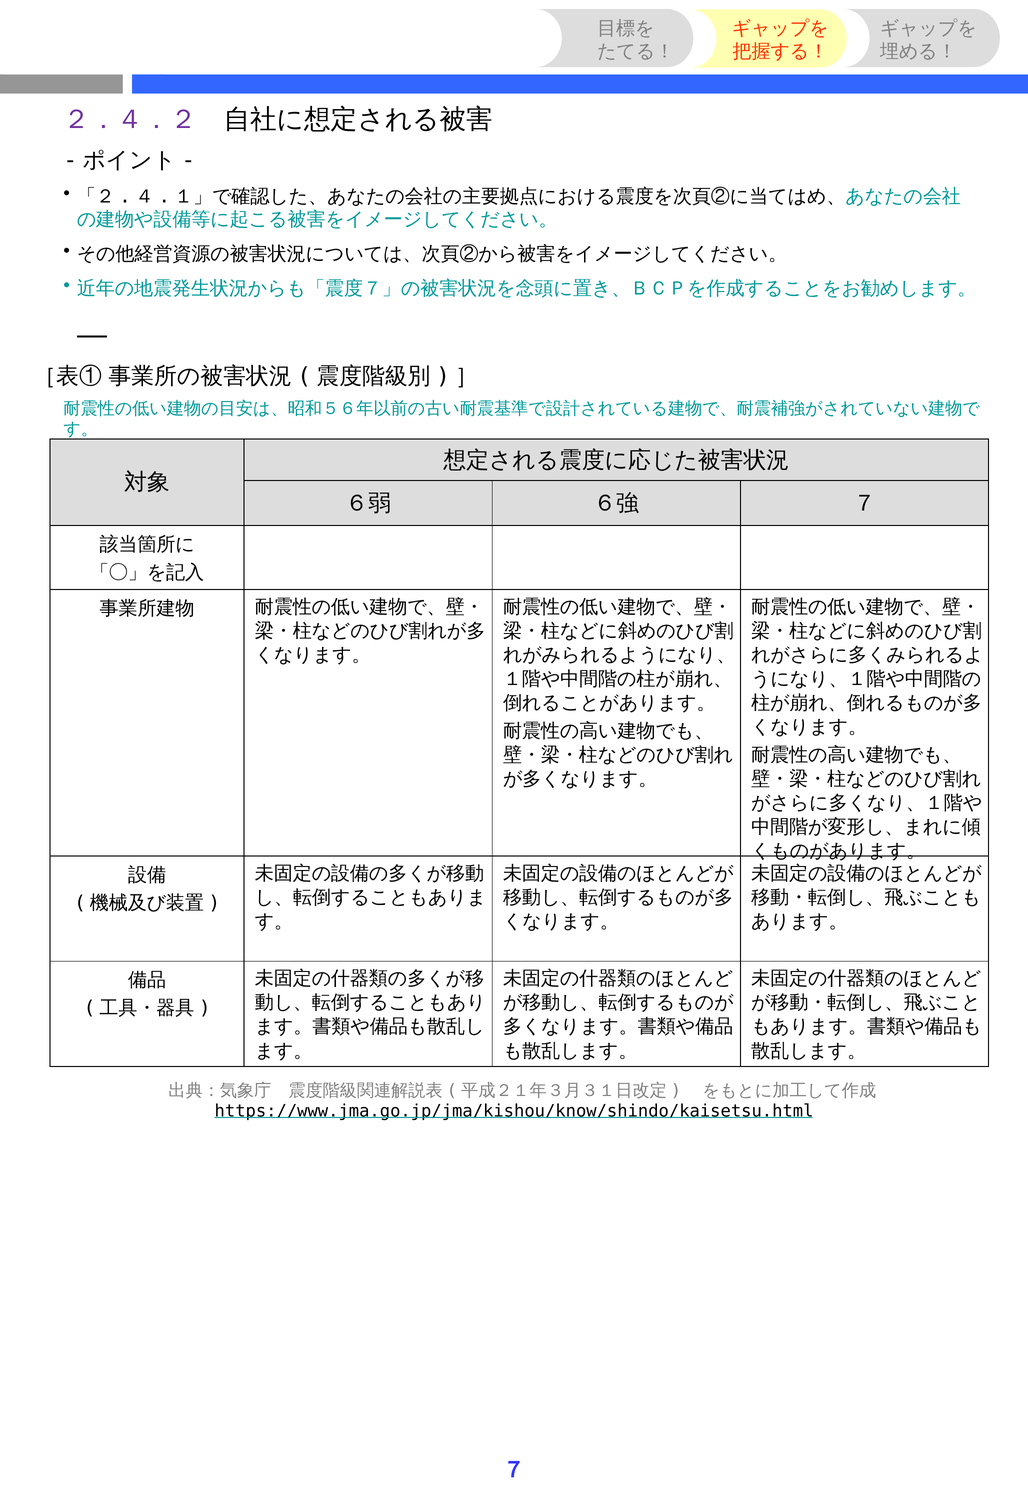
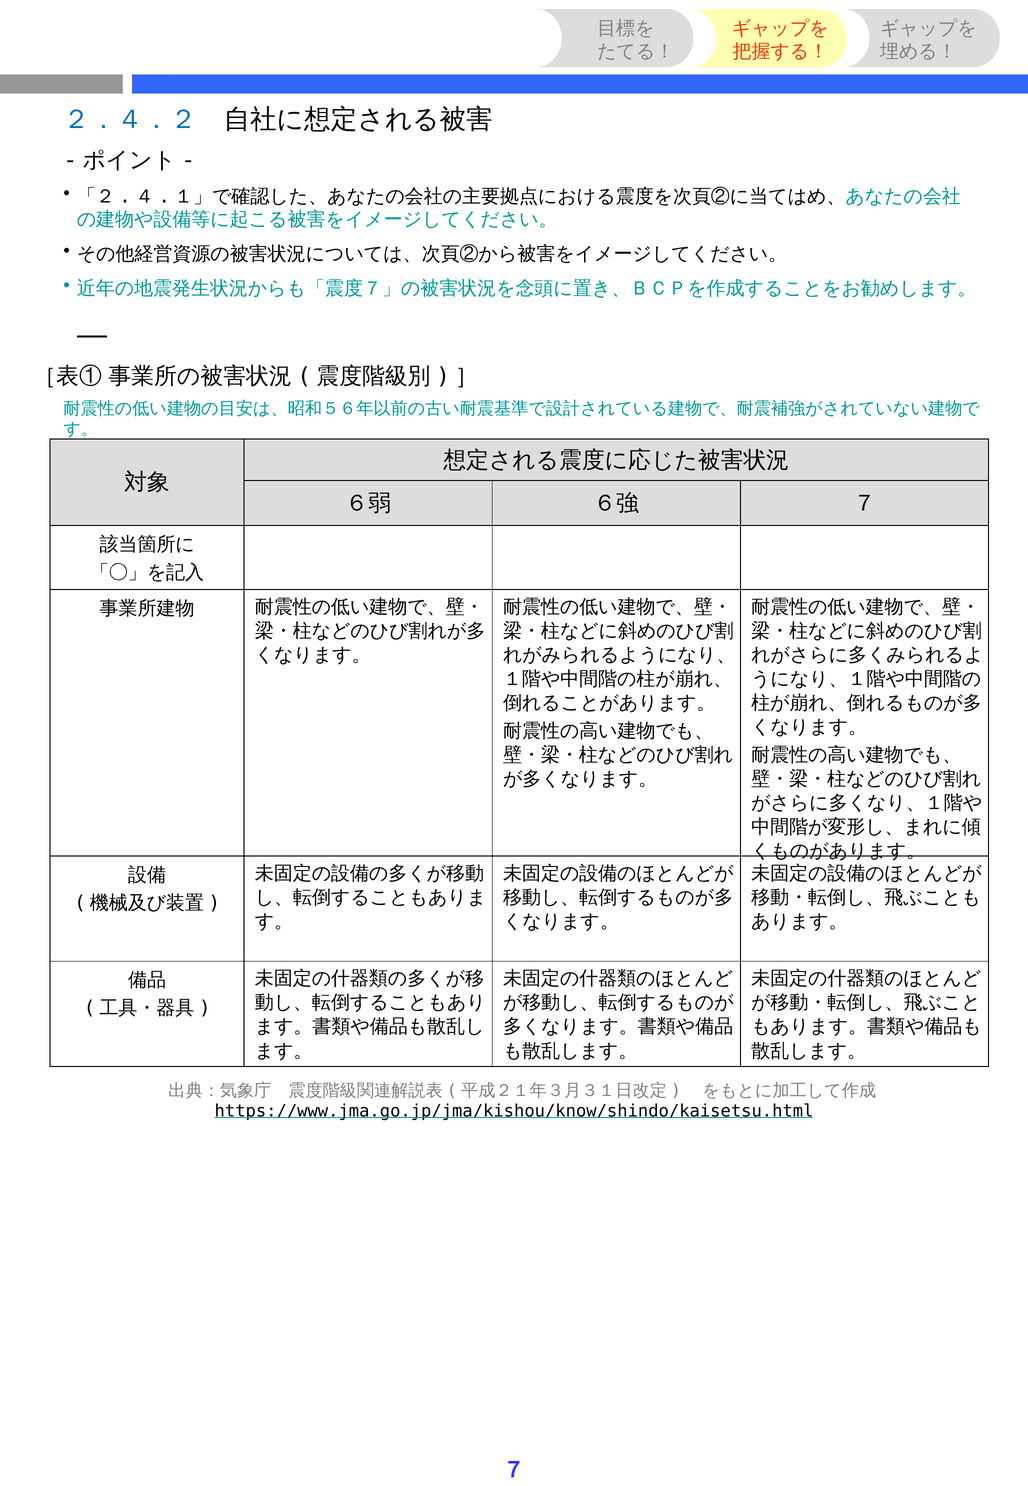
２．４．２ colour: purple -> blue (130, 119)
